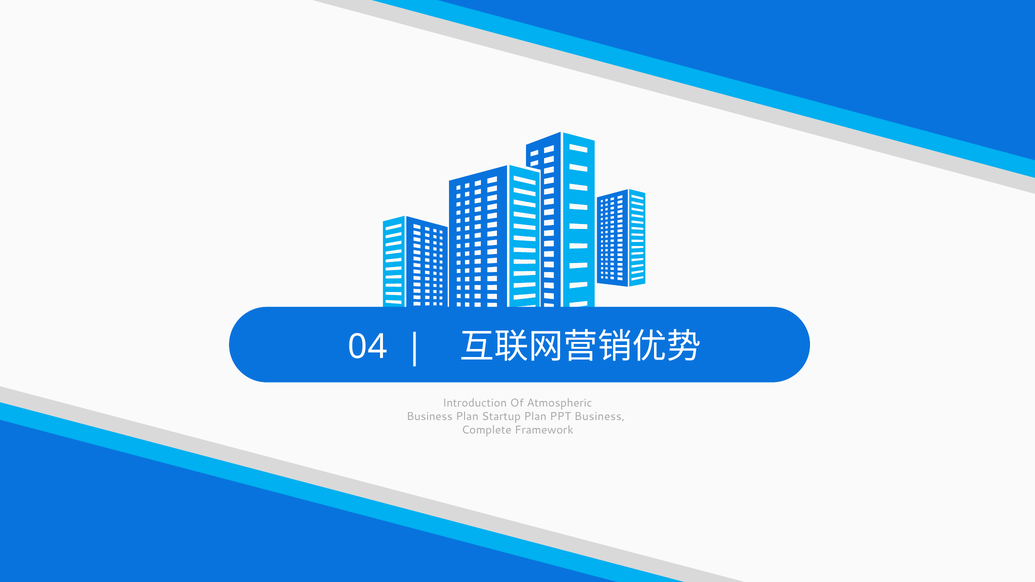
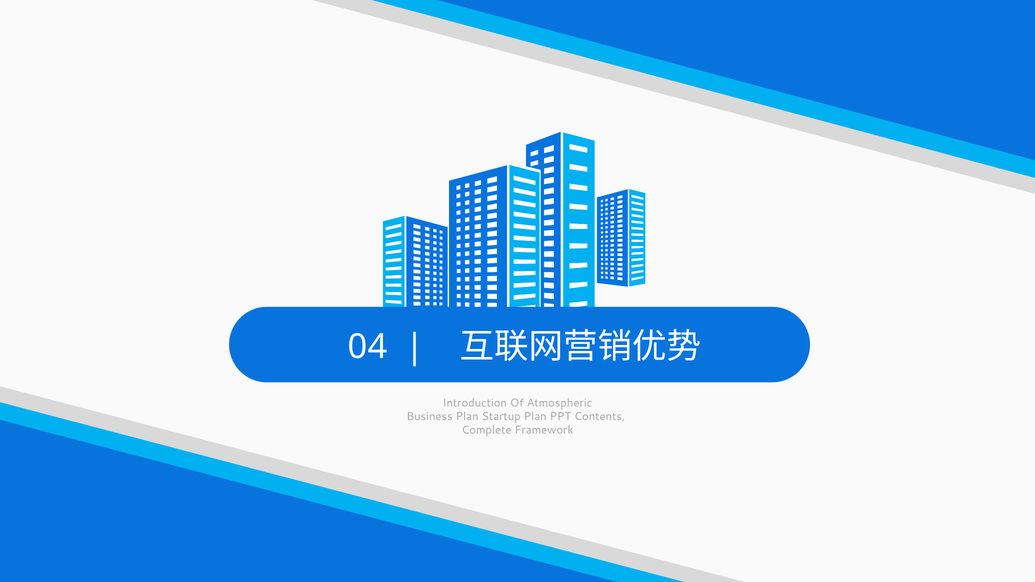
PPT Business: Business -> Contents (600, 417)
